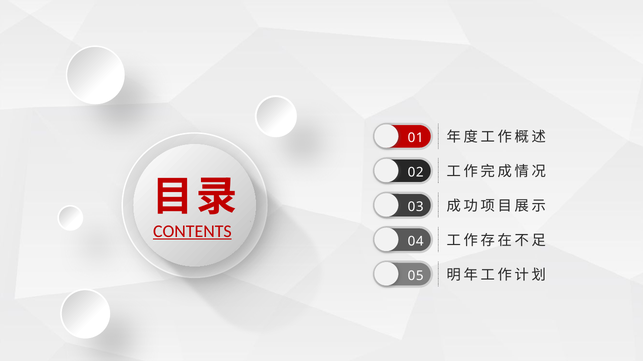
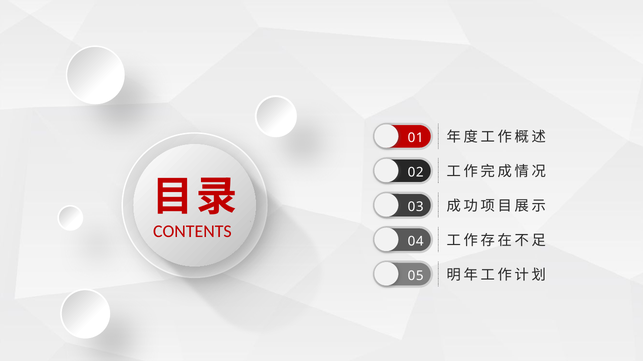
CONTENTS underline: present -> none (192, 232)
